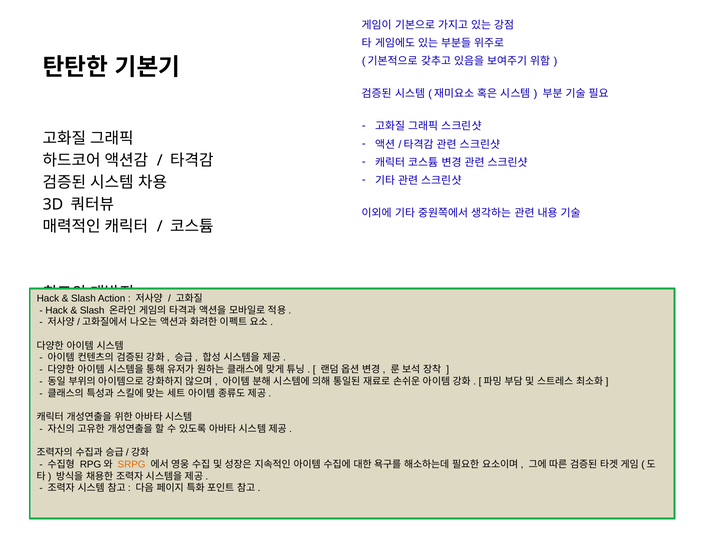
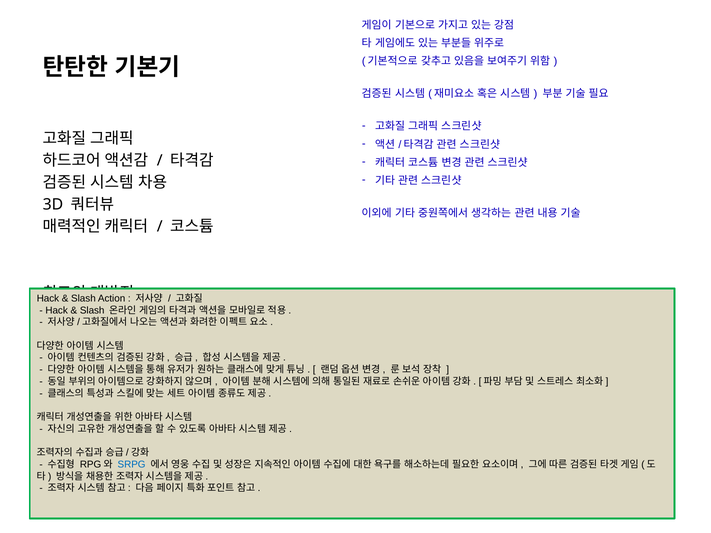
SRPG colour: orange -> blue (132, 465)
